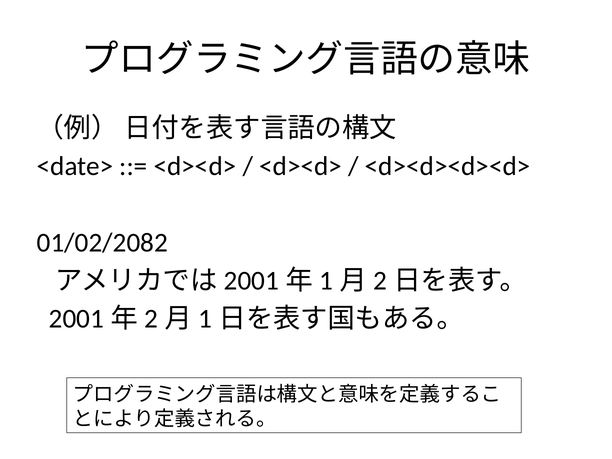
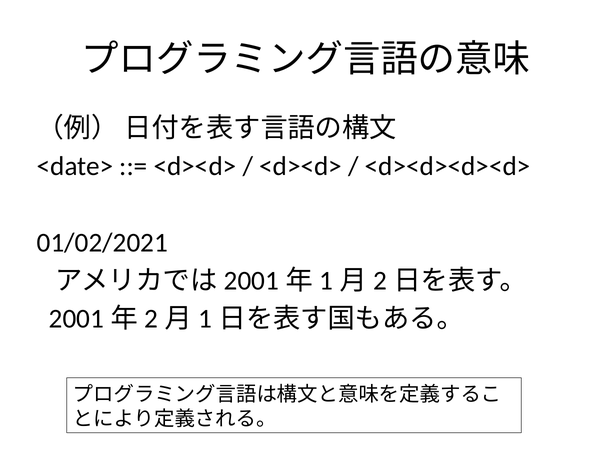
01/02/2082: 01/02/2082 -> 01/02/2021 (102, 243)
